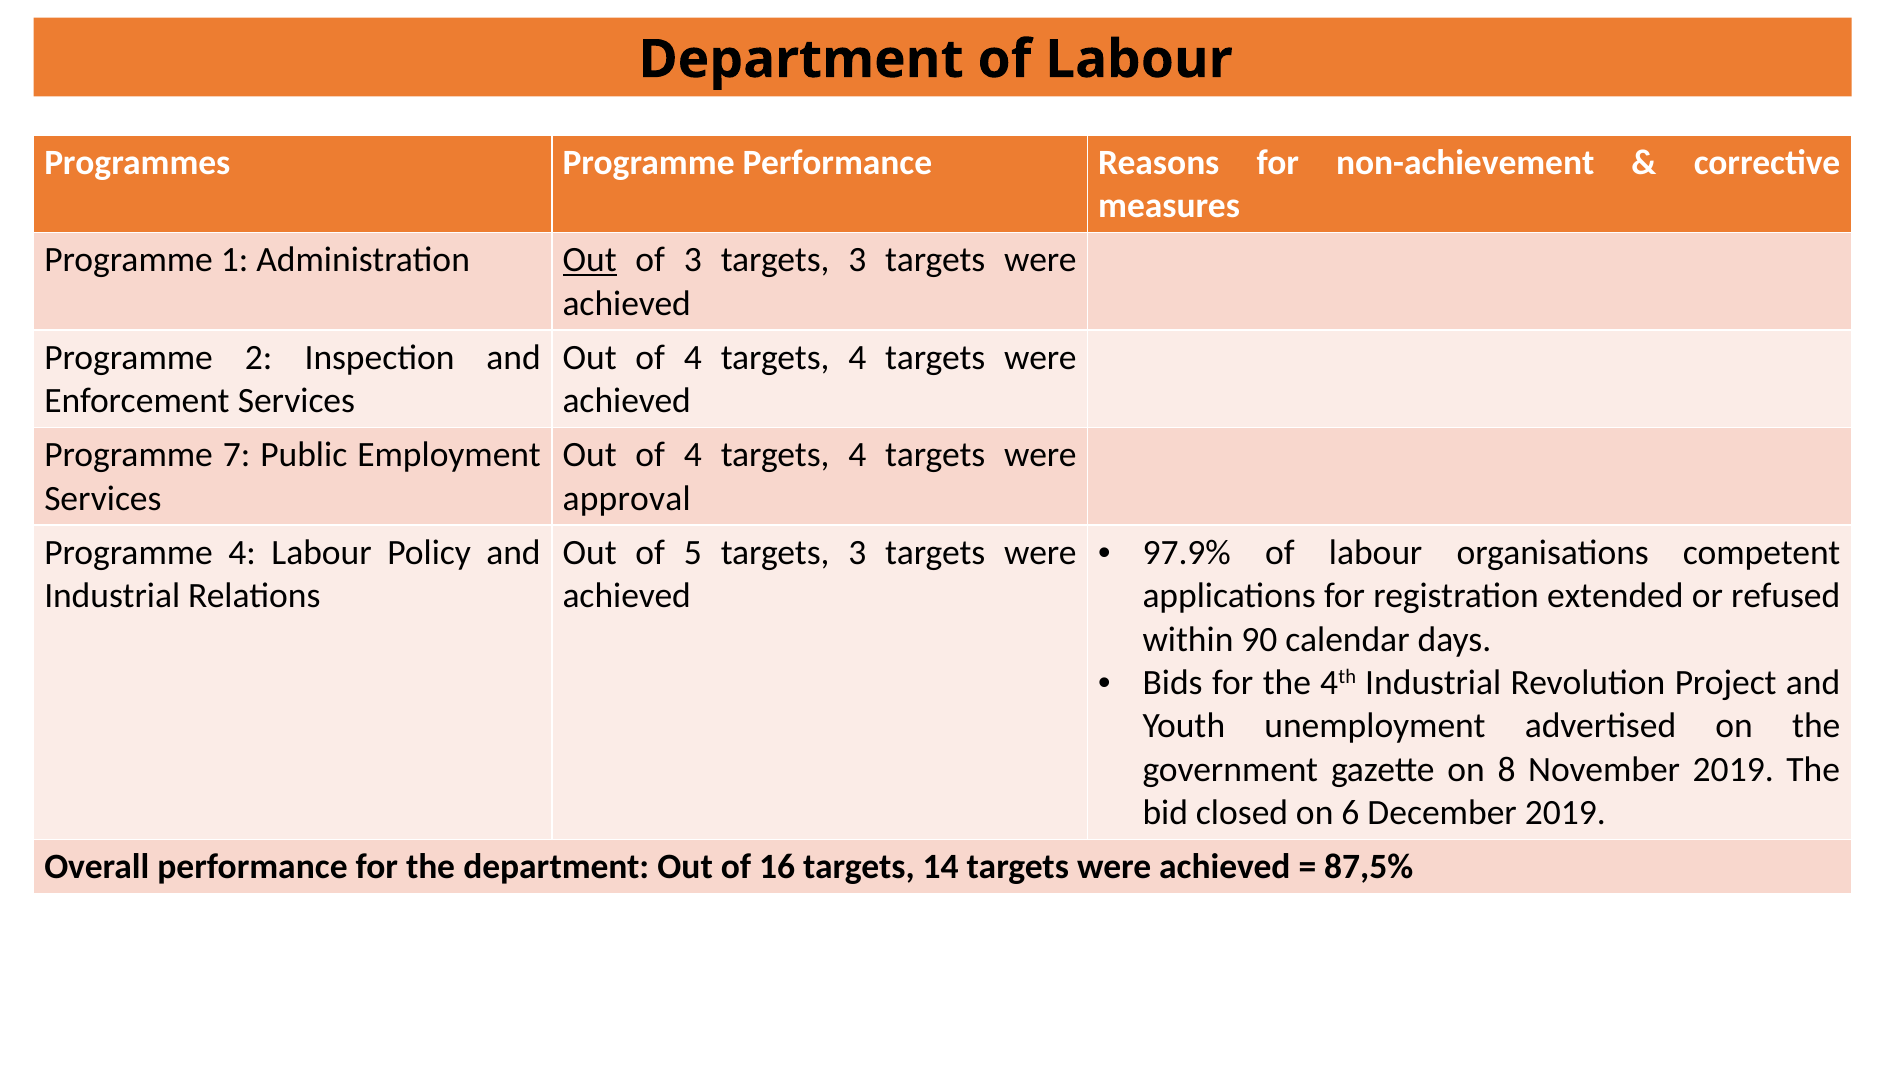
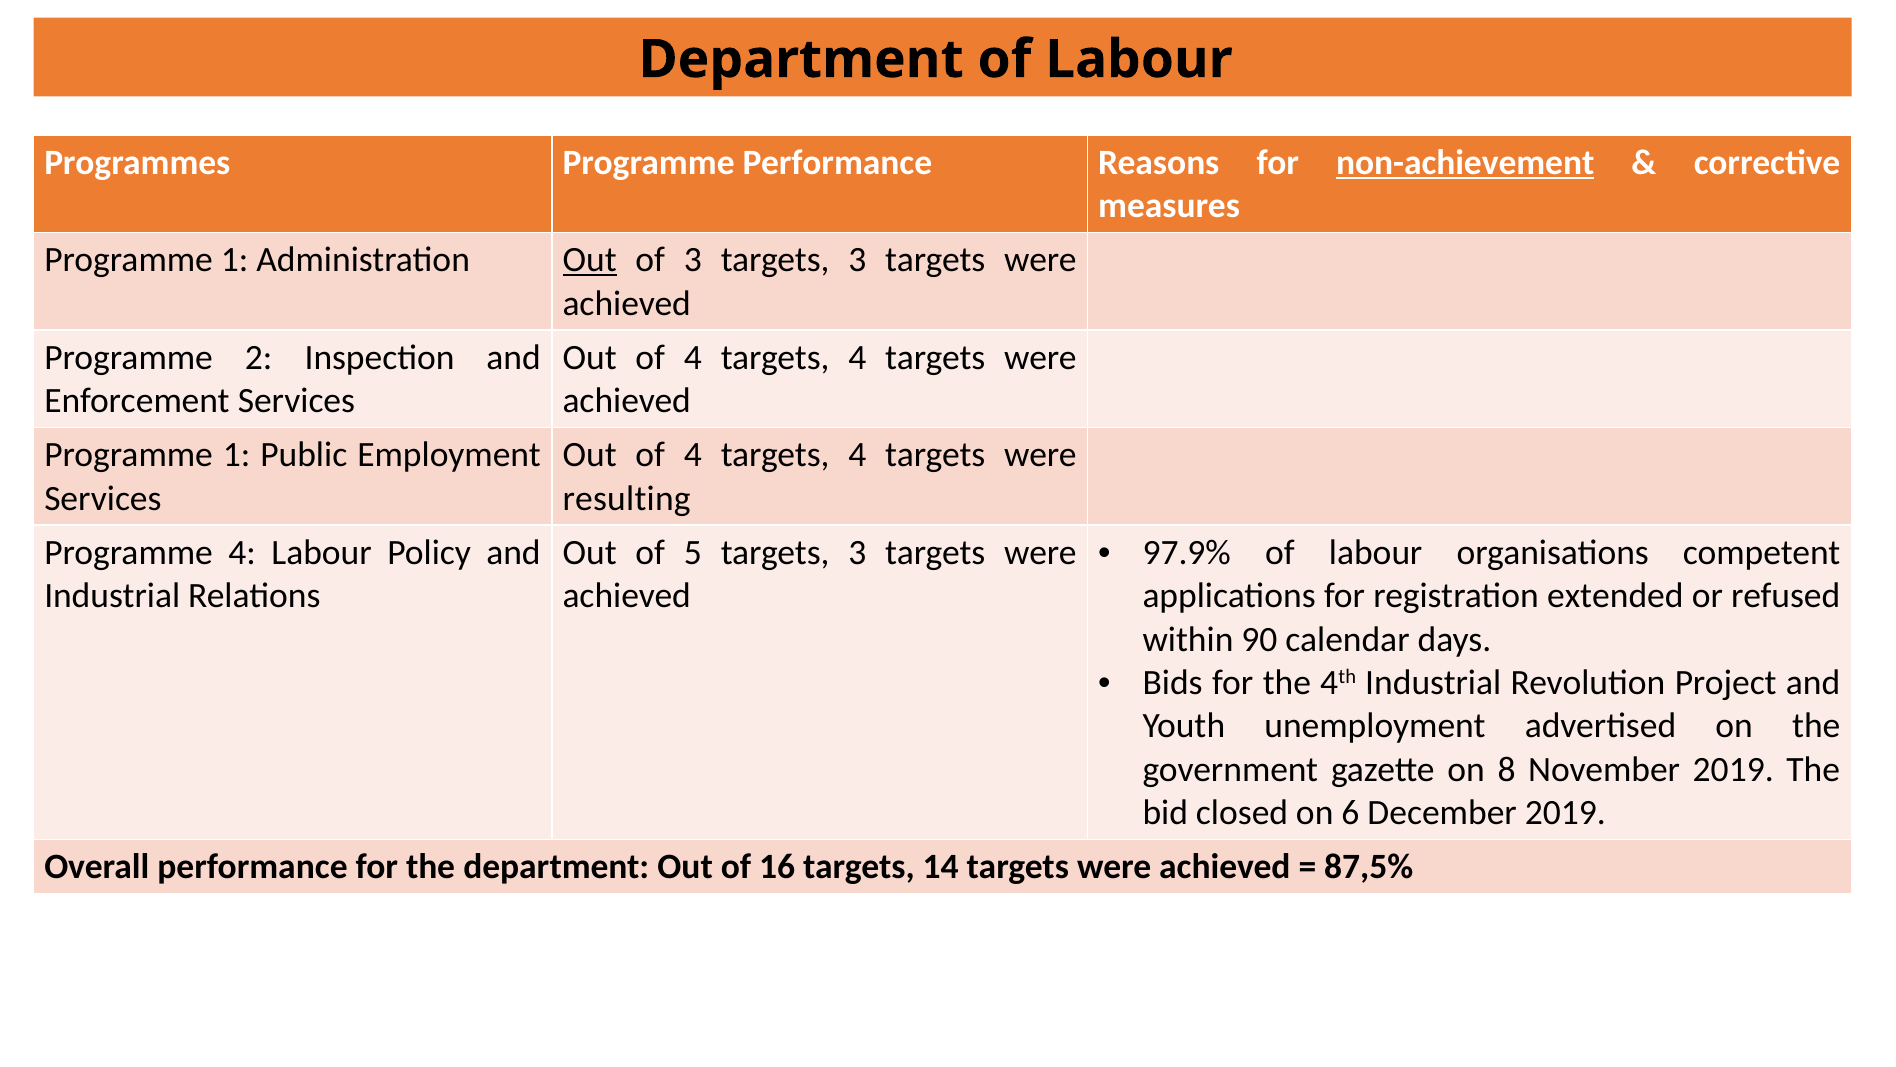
non-achievement underline: none -> present (1465, 162)
7: 7 -> 1 (237, 455)
approval: approval -> resulting (627, 498)
